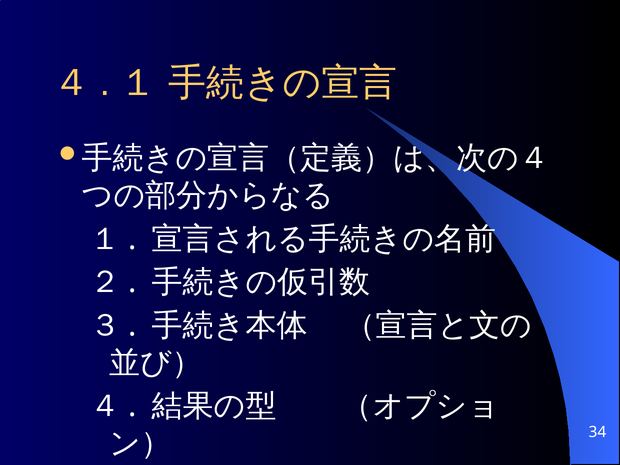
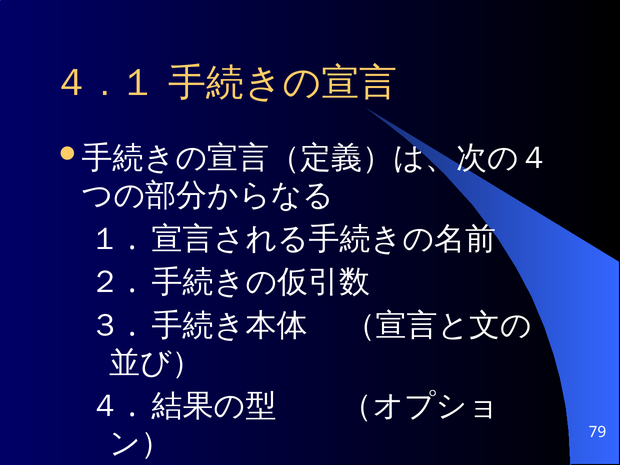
34: 34 -> 79 (597, 432)
